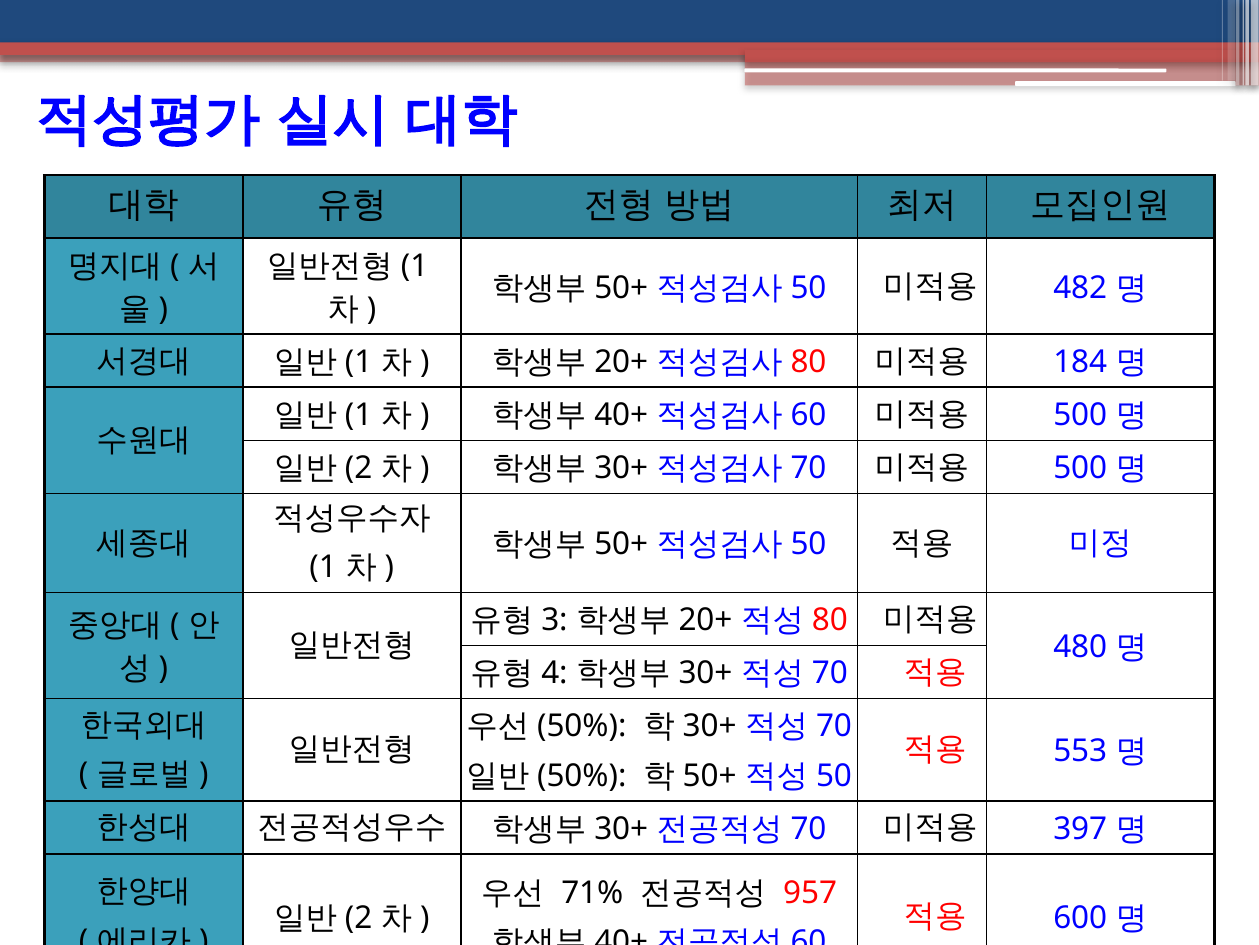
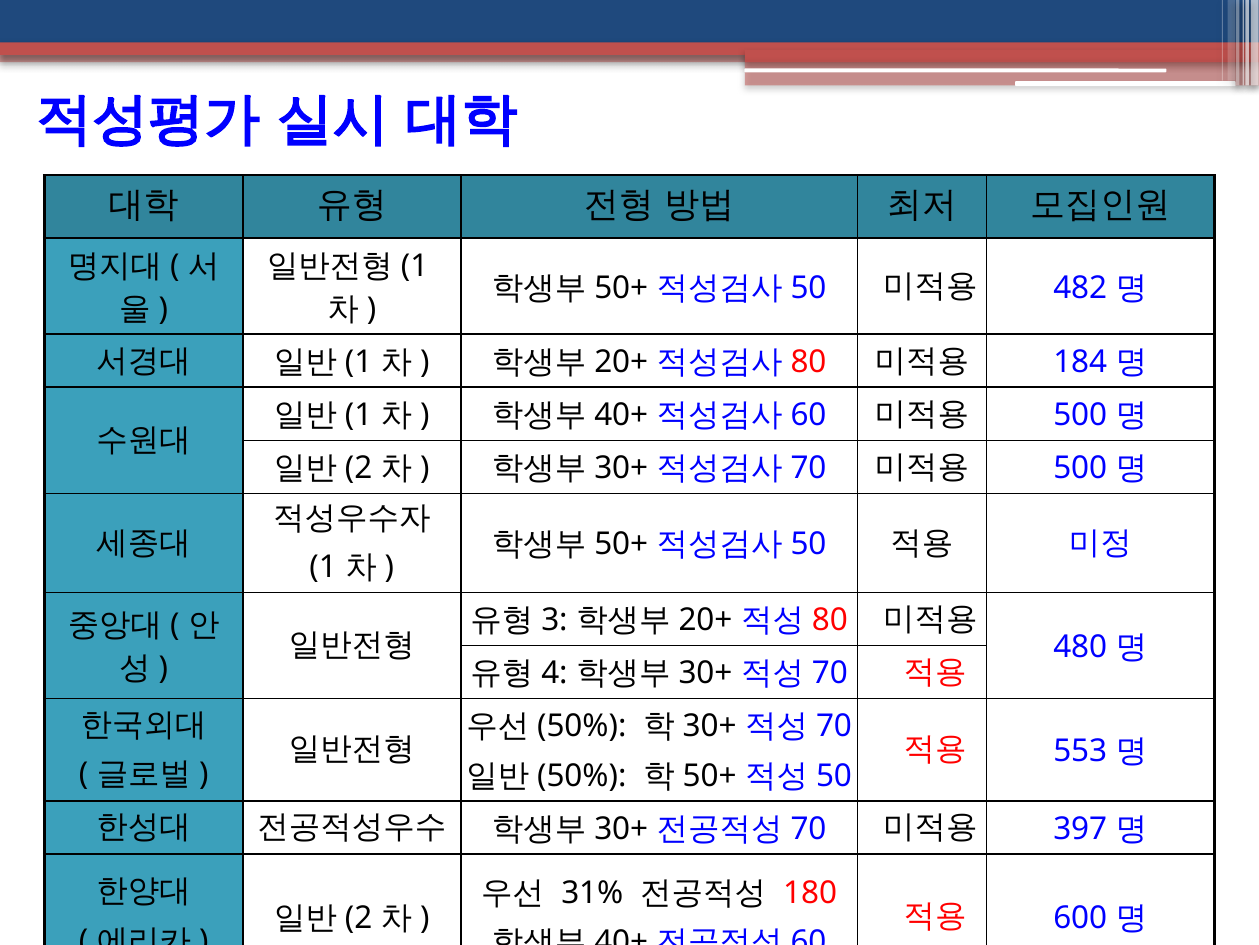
71%: 71% -> 31% (592, 892)
957: 957 -> 180 (810, 892)
